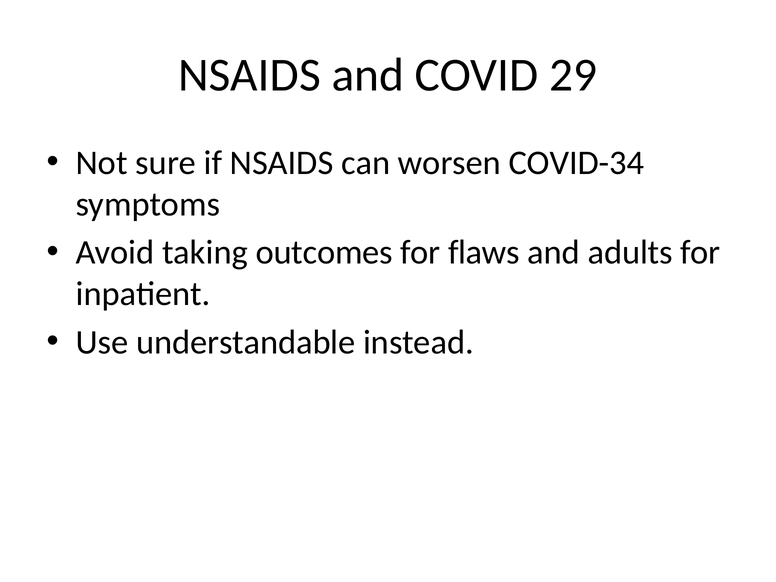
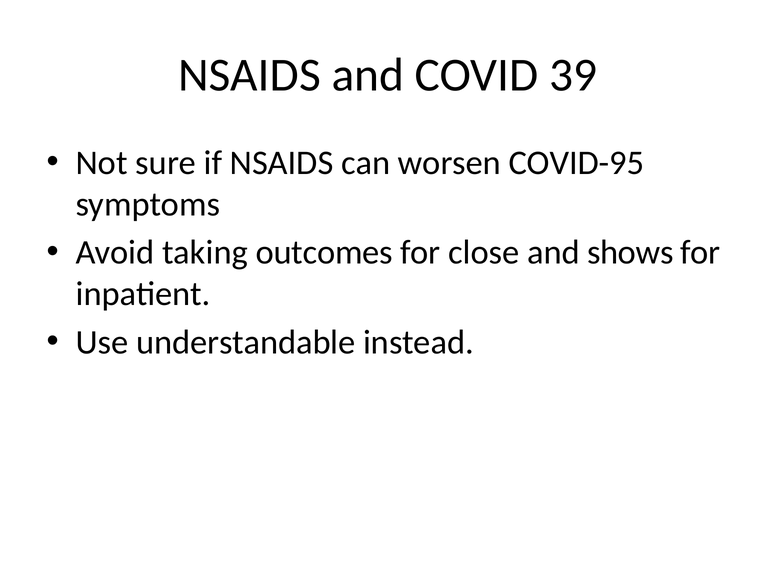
29: 29 -> 39 (573, 75)
COVID-34: COVID-34 -> COVID-95 (576, 163)
flaws: flaws -> close (484, 252)
adults: adults -> shows (630, 252)
